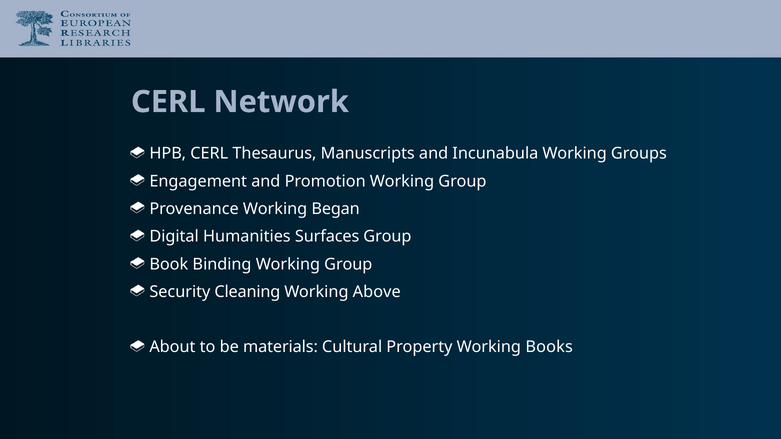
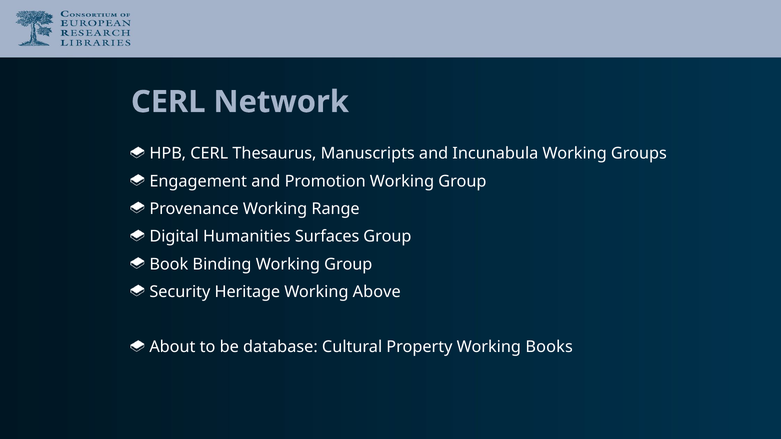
Began: Began -> Range (336, 209)
Cleaning: Cleaning -> Heritage (247, 292)
materials: materials -> database (280, 347)
